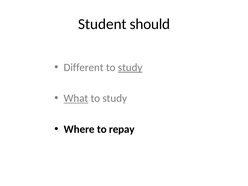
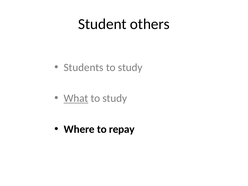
should: should -> others (150, 24)
Different: Different -> Students (84, 67)
study underline: present -> none (130, 67)
